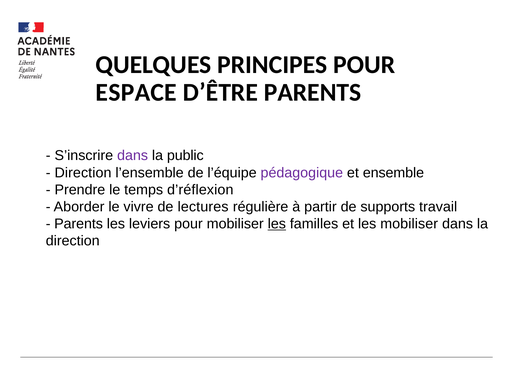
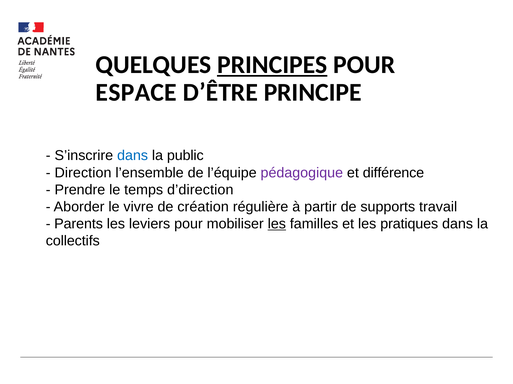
PRINCIPES underline: none -> present (272, 65)
D’ÊTRE PARENTS: PARENTS -> PRINCIPE (313, 93)
dans colour: purple -> blue (133, 156)
ensemble: ensemble -> différence (393, 173)
d’réflexion: d’réflexion -> d’direction (200, 190)
lectures: lectures -> création (203, 207)
les mobiliser: mobiliser -> pratiques (409, 224)
direction: direction -> collectifs (73, 241)
